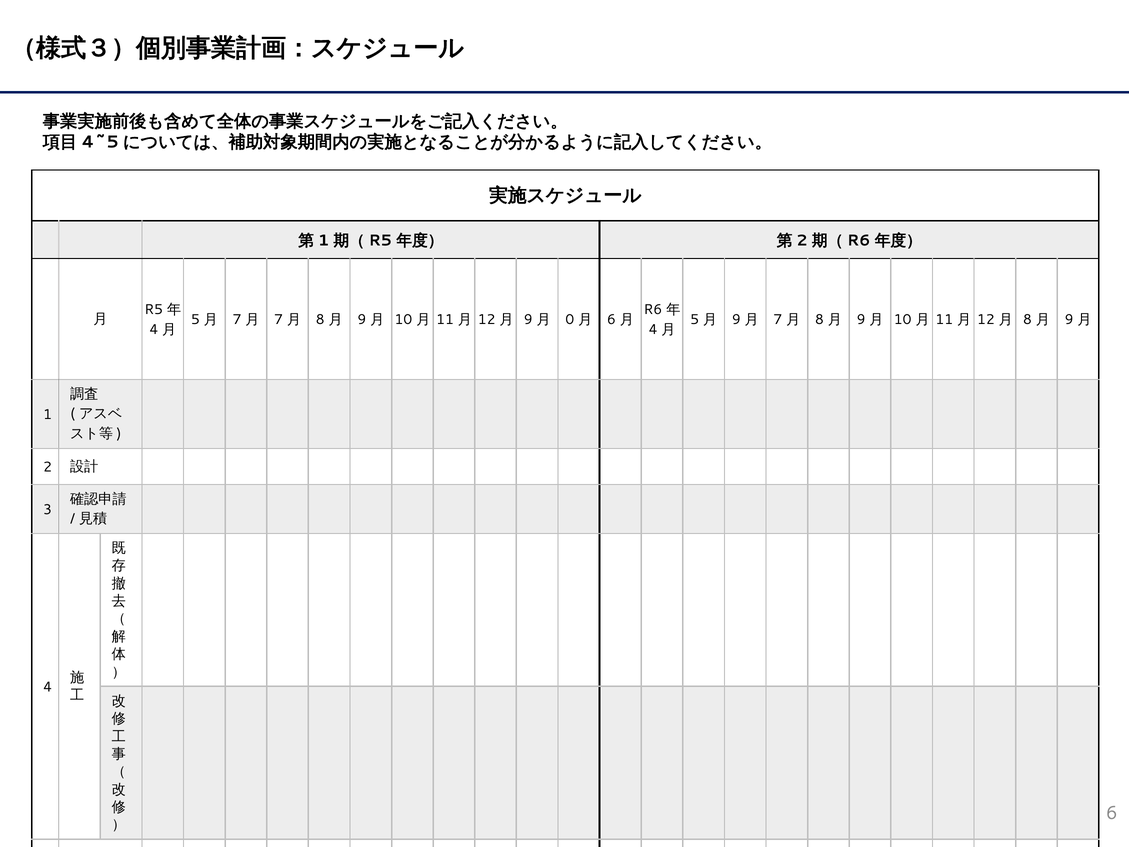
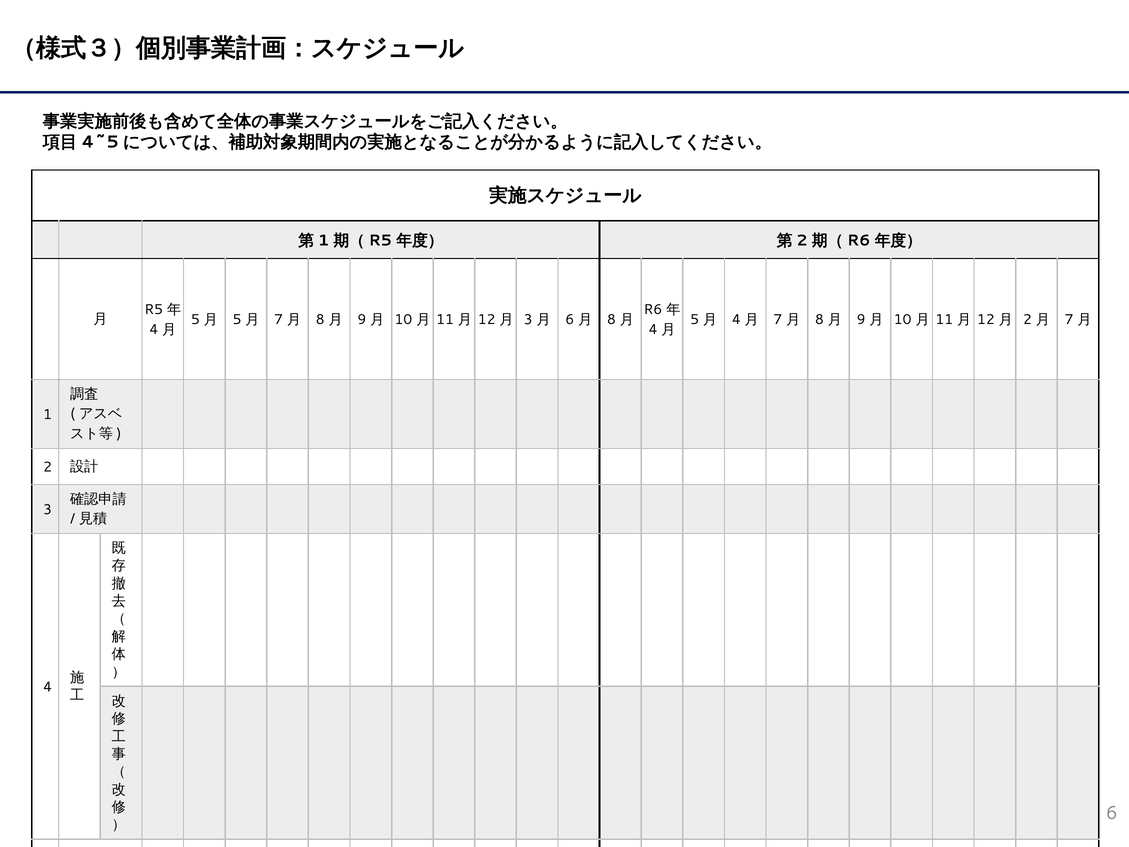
7: 7 -> 5 (237, 320)
9: 9 -> 3 (528, 320)
0: 0 -> 6 (570, 320)
6: 6 -> 8 (611, 320)
9: 9 -> 4 (736, 320)
8: 8 -> 2 (1027, 320)
9: 9 -> 7 (1069, 320)
